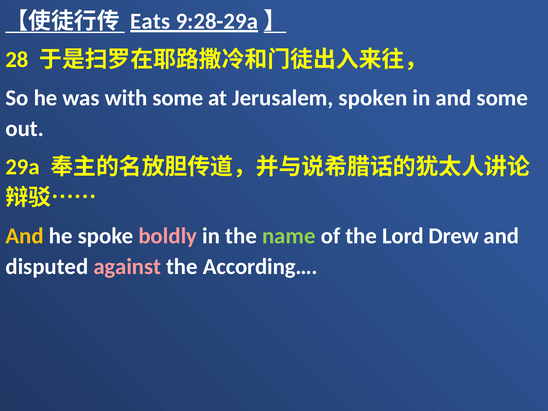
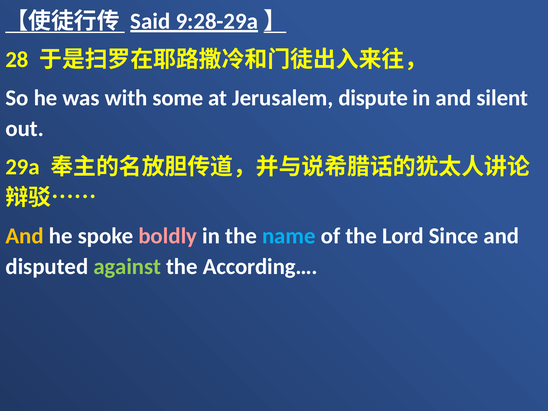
Eats: Eats -> Said (150, 21)
spoken: spoken -> dispute (373, 98)
and some: some -> silent (502, 98)
name colour: light green -> light blue (289, 236)
Drew: Drew -> Since (454, 236)
against colour: pink -> light green (127, 267)
